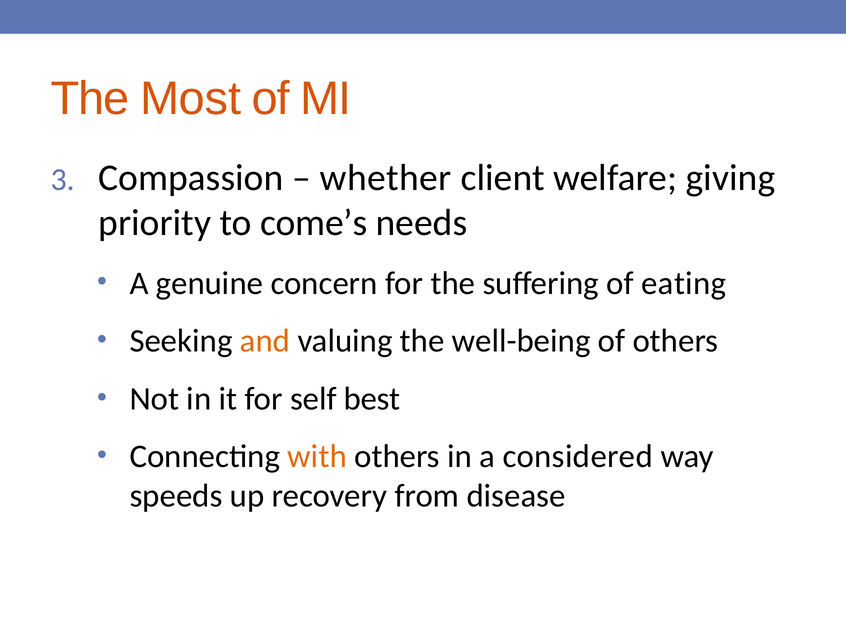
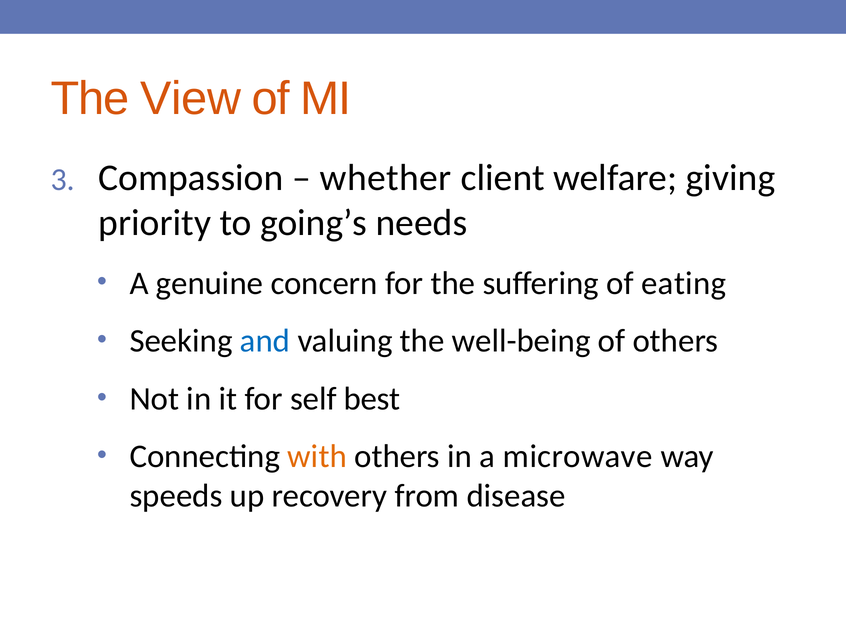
Most: Most -> View (191, 98)
come’s: come’s -> going’s (314, 223)
and colour: orange -> blue (265, 341)
considered: considered -> microwave (578, 456)
